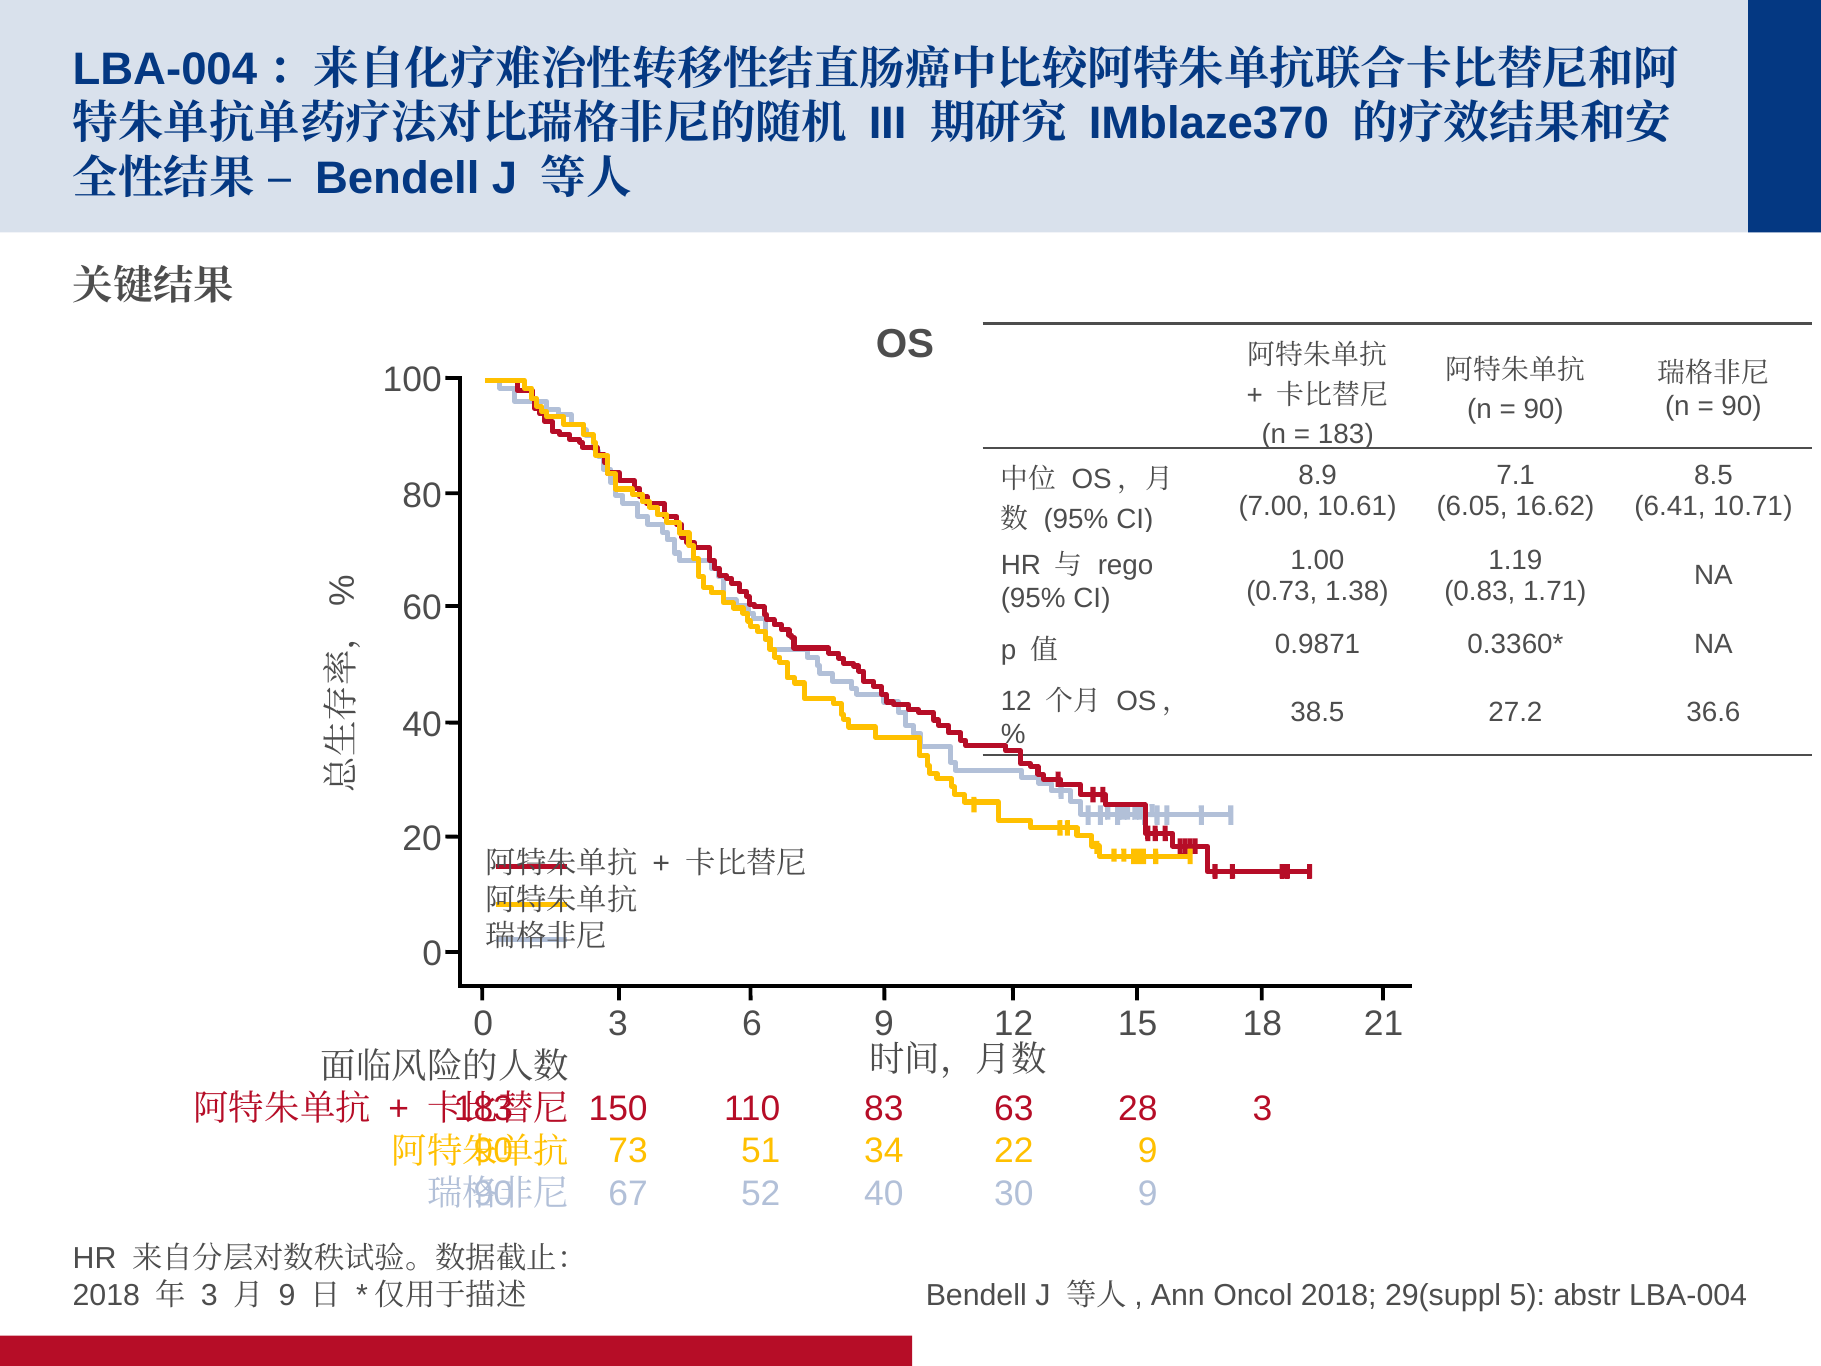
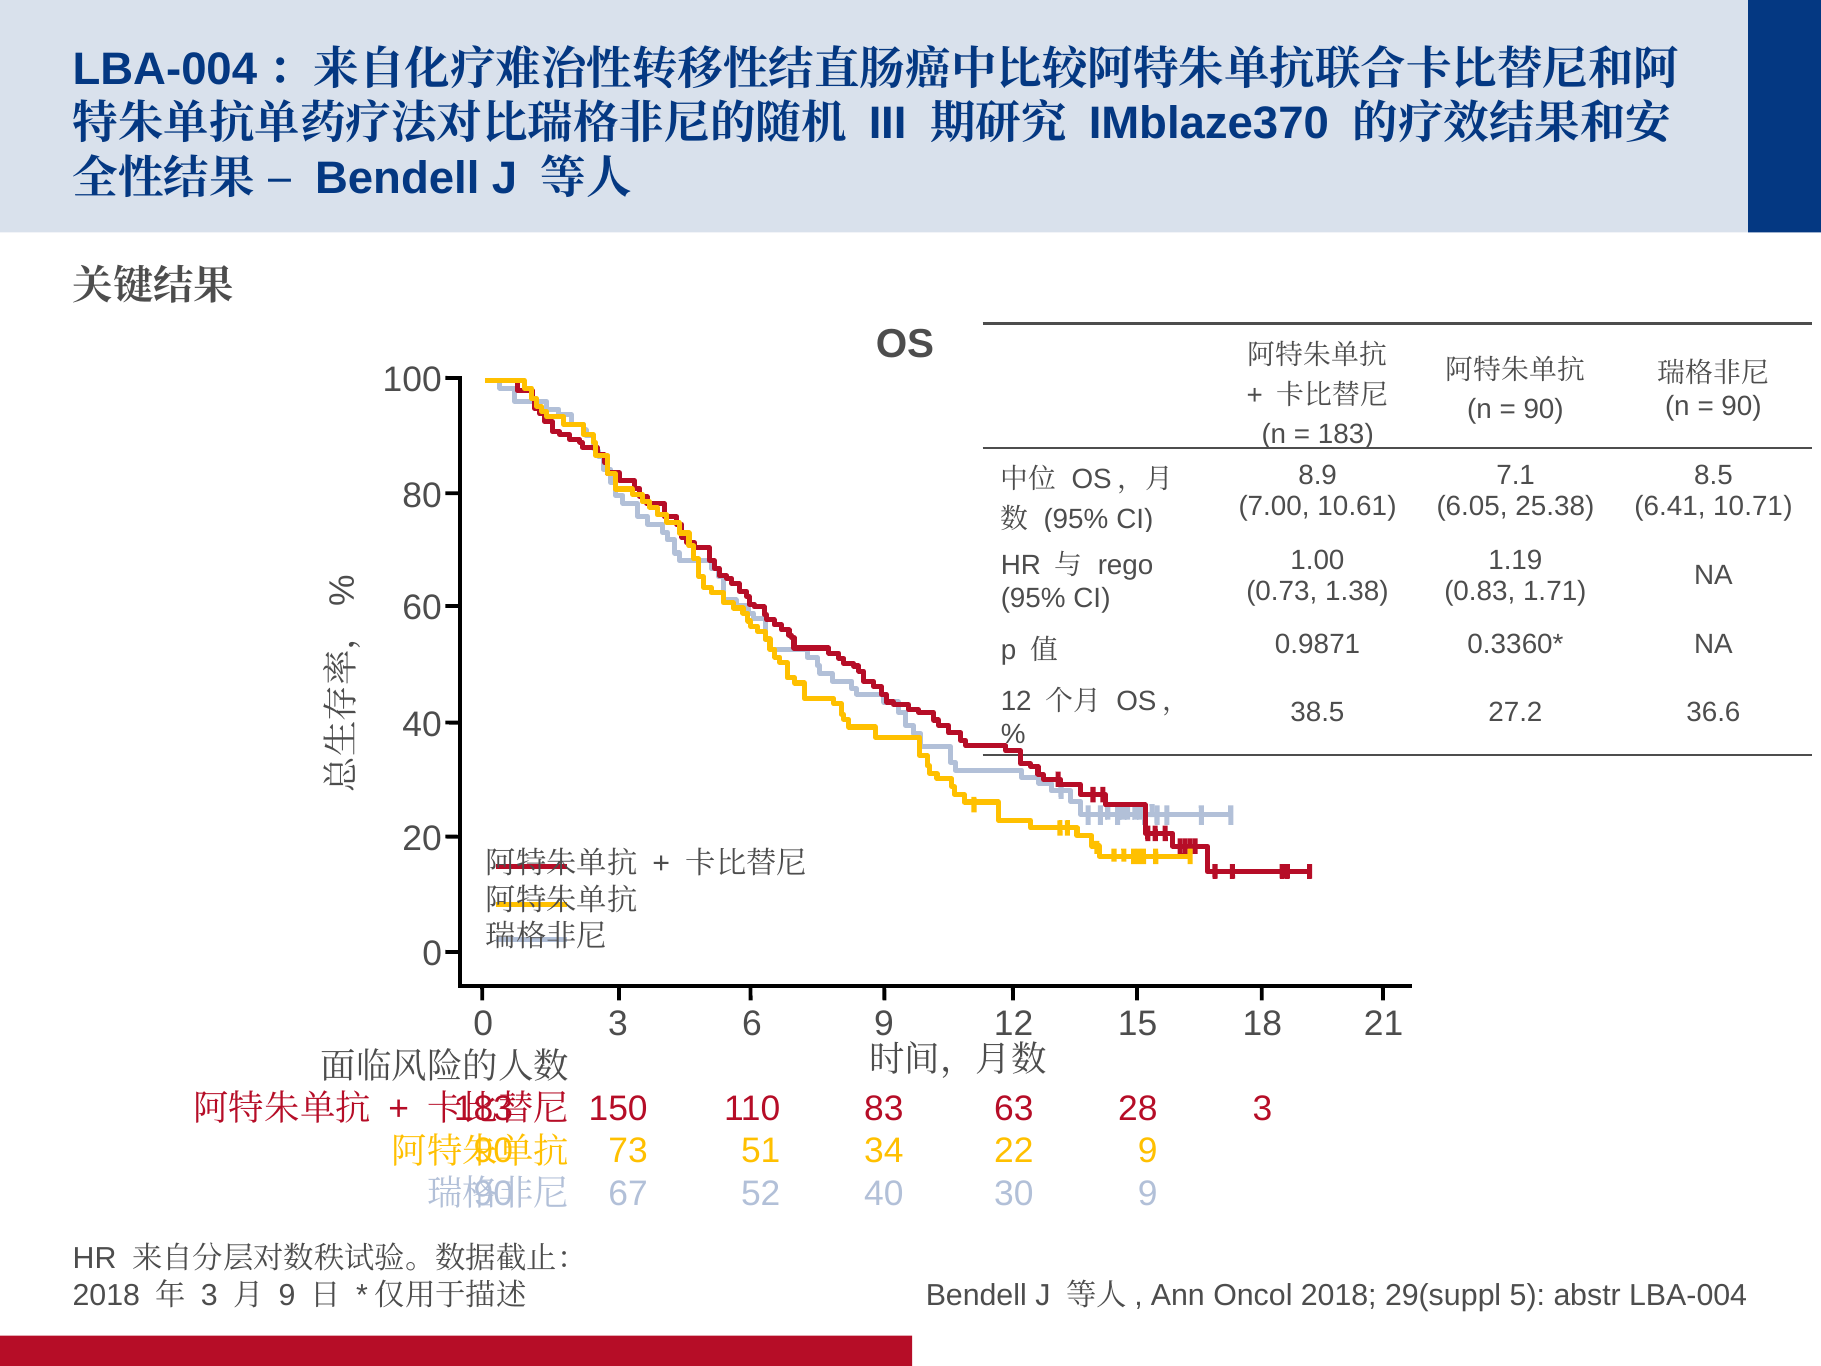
16.62: 16.62 -> 25.38 (1555, 506)
